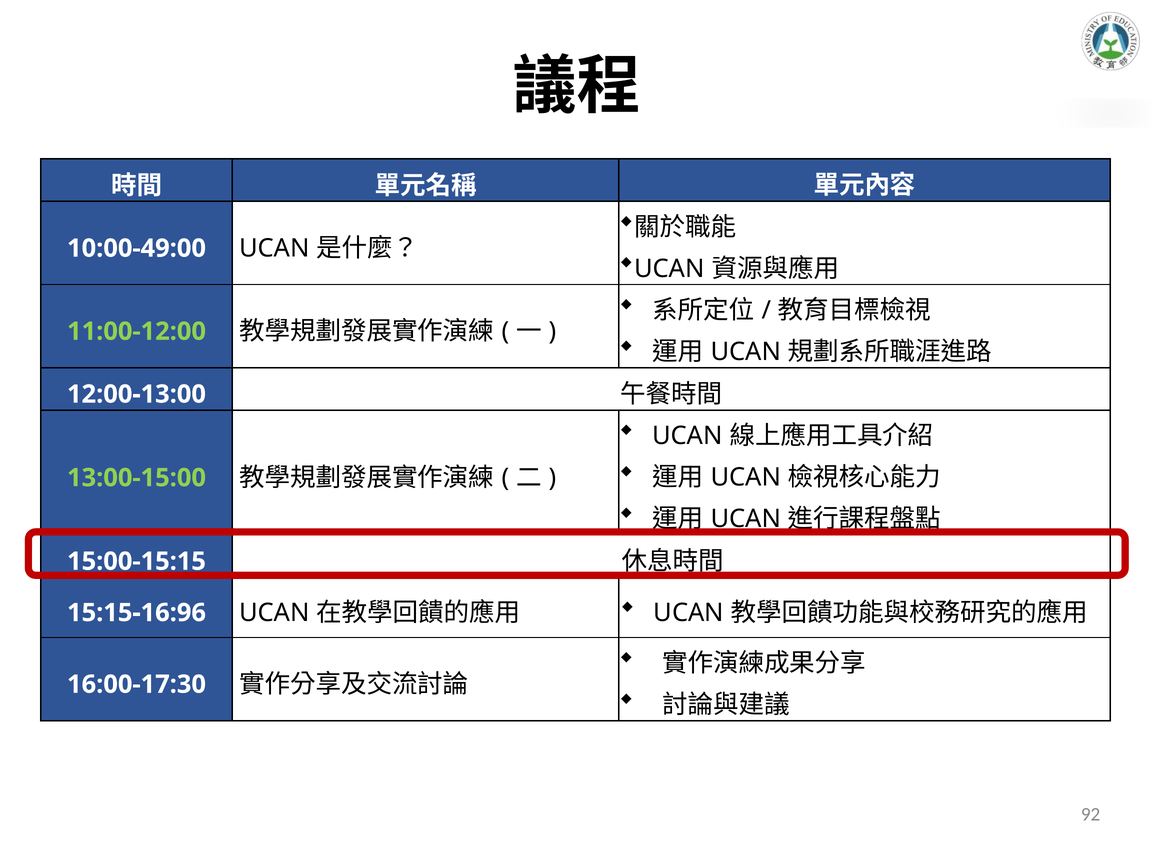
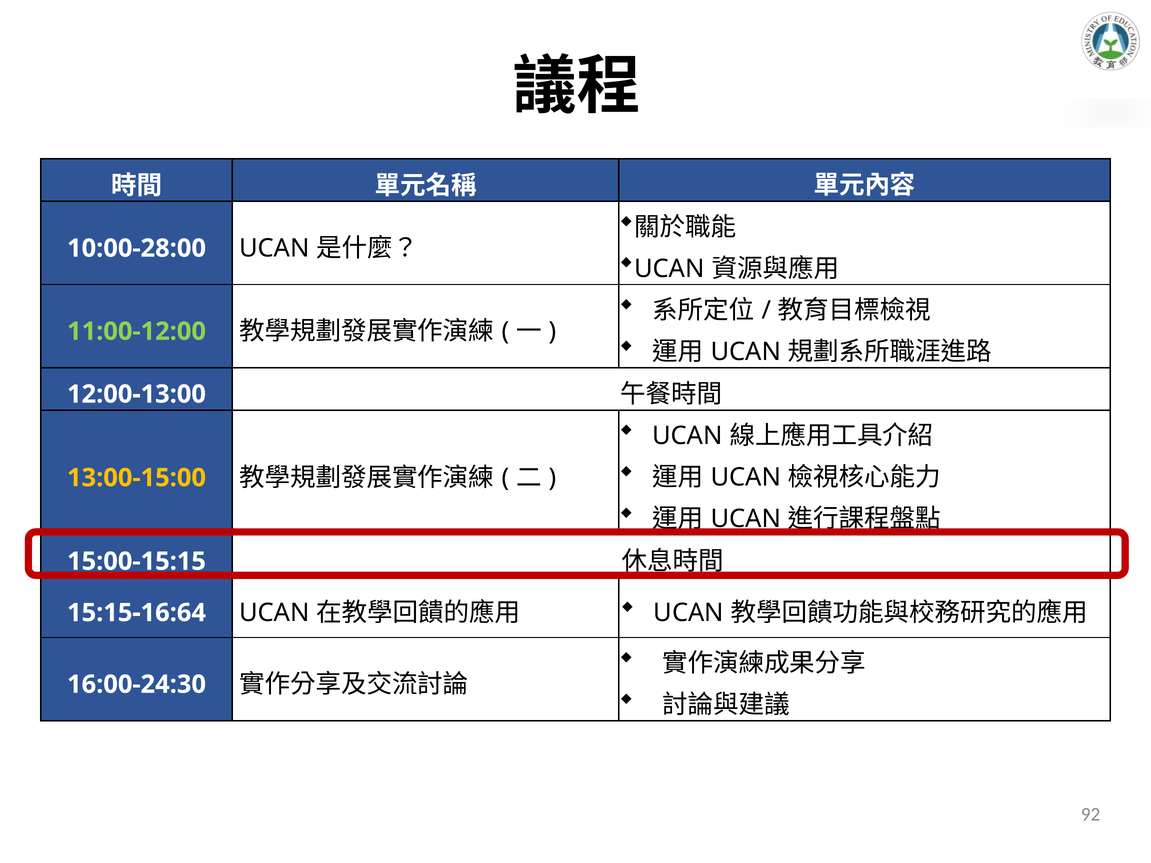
10:00-49:00: 10:00-49:00 -> 10:00-28:00 (137, 248)
13:00-15:00 colour: light green -> yellow (137, 478)
15:15-16:96: 15:15-16:96 -> 15:15-16:64 (137, 613)
16:00-17:30: 16:00-17:30 -> 16:00-24:30 (137, 685)
